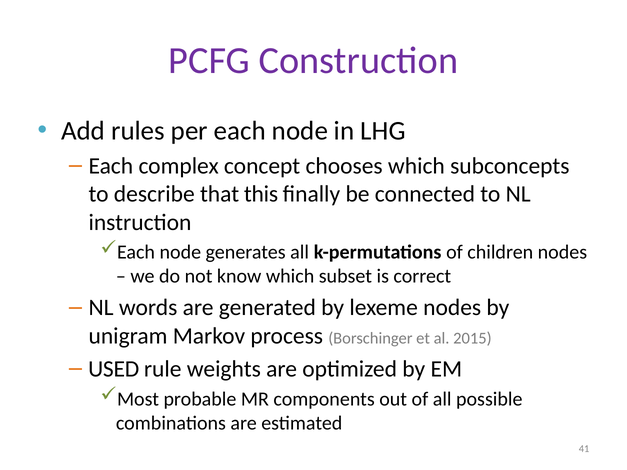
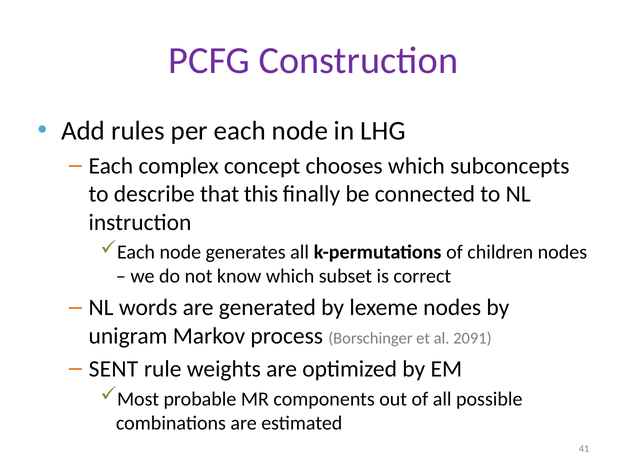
2015: 2015 -> 2091 (472, 338)
USED: USED -> SENT (113, 369)
